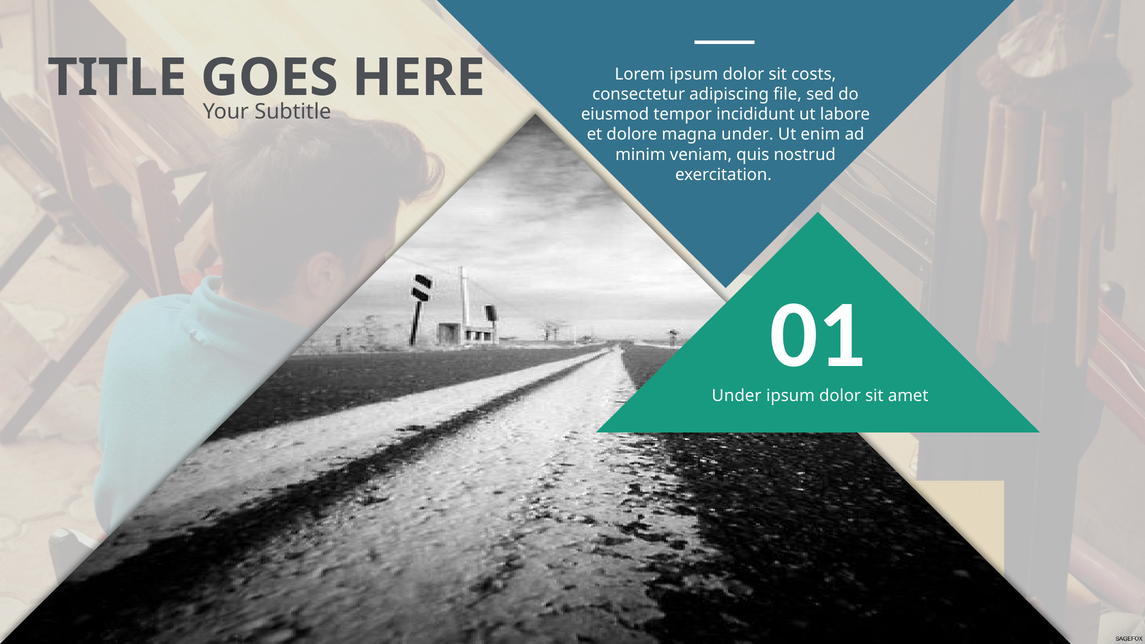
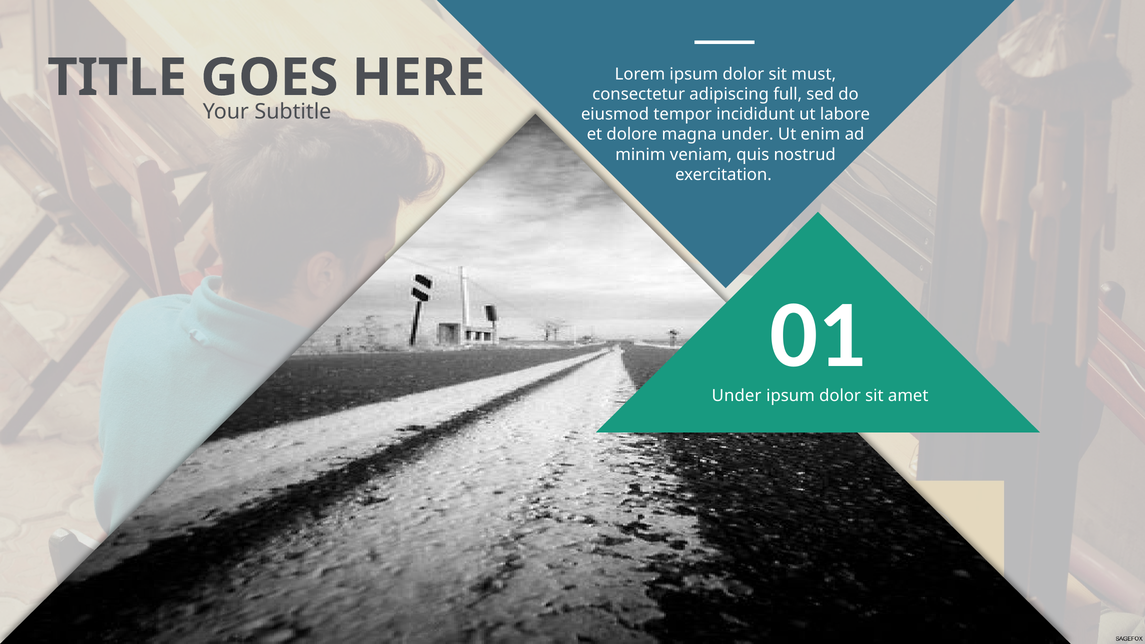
costs: costs -> must (814, 74)
file: file -> full (788, 94)
